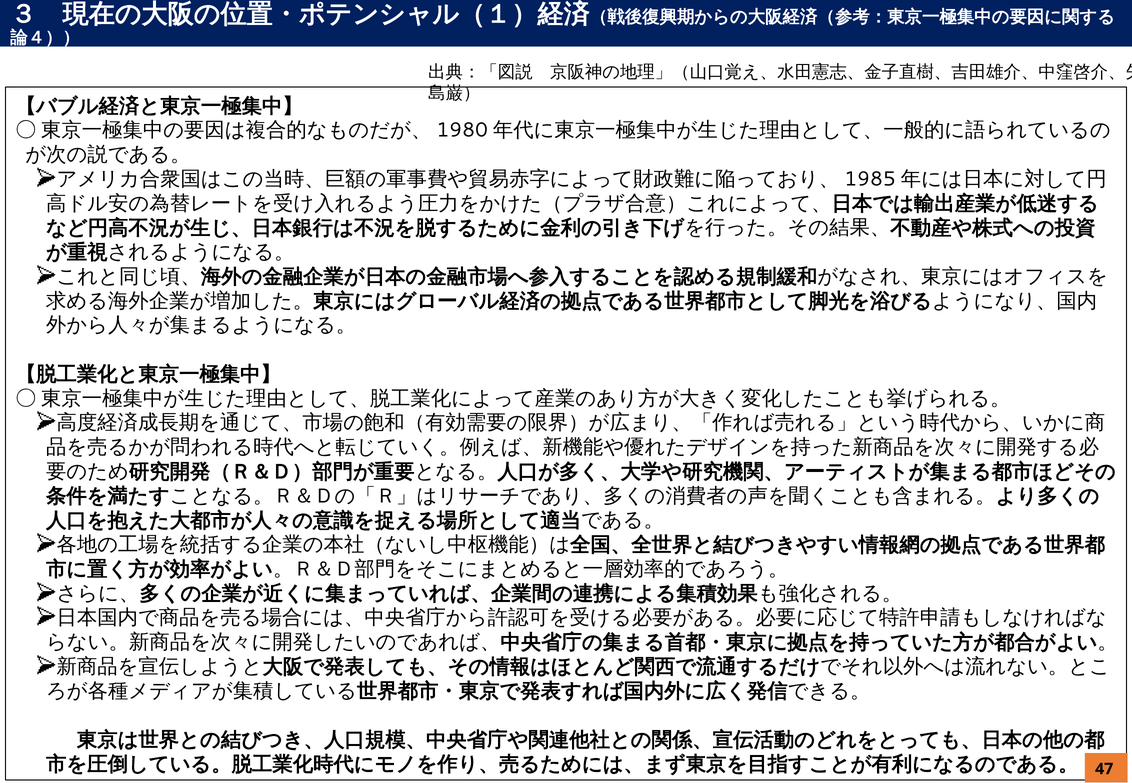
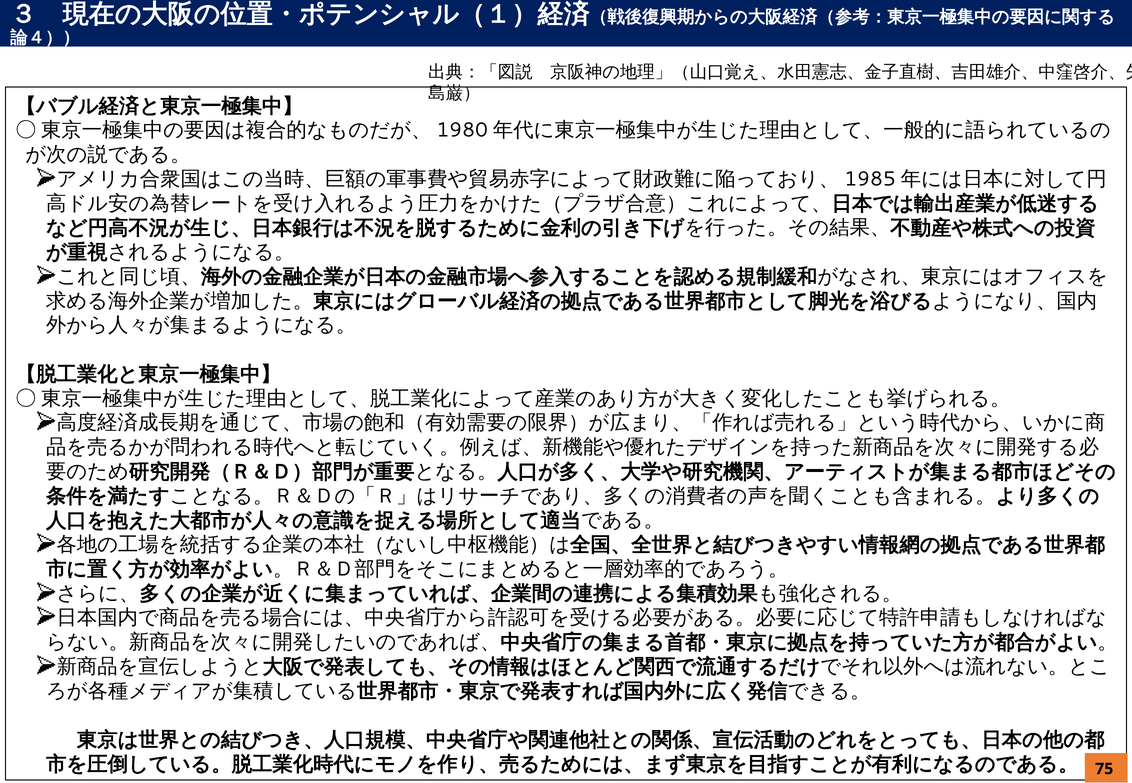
47: 47 -> 75 (1104, 770)
